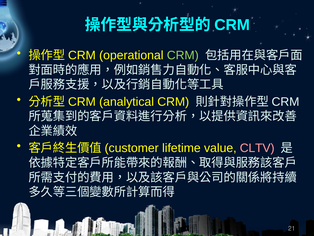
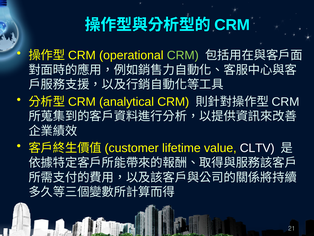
CLTV colour: pink -> white (257, 148)
